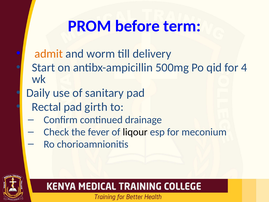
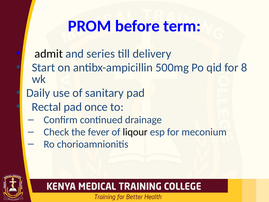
admit colour: orange -> black (49, 54)
worm: worm -> series (101, 54)
4: 4 -> 8 (244, 68)
girth: girth -> once (96, 107)
